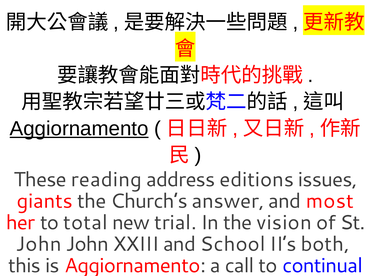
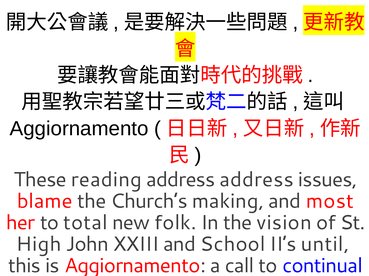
Aggiornamento underline: present -> none (79, 129)
address editions: editions -> address (257, 180)
giants: giants -> blame (45, 202)
Church’s answer: answer -> making (228, 202)
trial: trial -> folk (175, 223)
John: John -> High (39, 245)
both: both -> until (325, 245)
